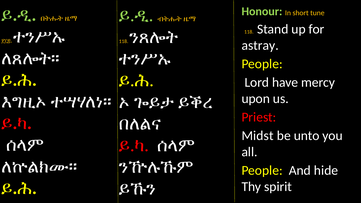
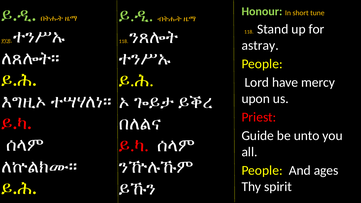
Midst: Midst -> Guide (258, 136)
hide: hide -> ages (326, 170)
